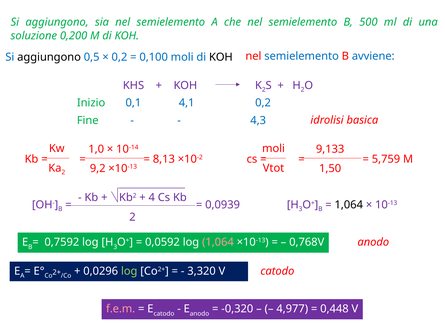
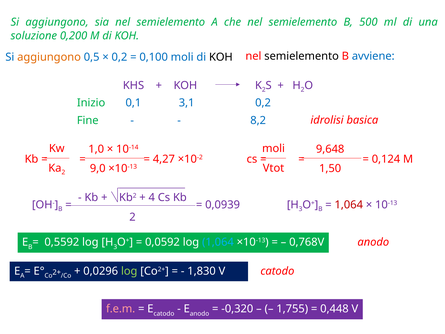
semielemento colour: blue -> black (302, 56)
aggiungono colour: black -> orange (49, 57)
4,1: 4,1 -> 3,1 (187, 103)
4,3: 4,3 -> 8,2 (258, 120)
9,133: 9,133 -> 9,648 (330, 149)
8,13: 8,13 -> 4,27 (164, 159)
5,759: 5,759 -> 0,124 (386, 159)
9,2: 9,2 -> 9,0 (98, 168)
1,064 colour: black -> red (349, 205)
0,7592: 0,7592 -> 0,5592 (62, 242)
1,064 colour: pink -> light blue (218, 242)
3,320: 3,320 -> 1,830 (202, 271)
4,977: 4,977 -> 1,755 (292, 309)
